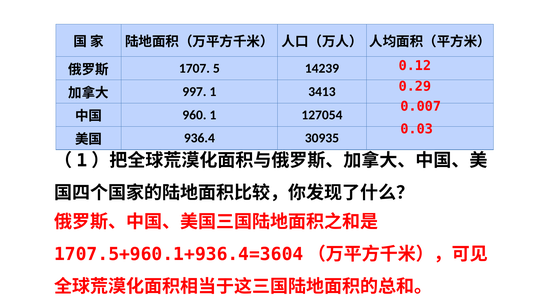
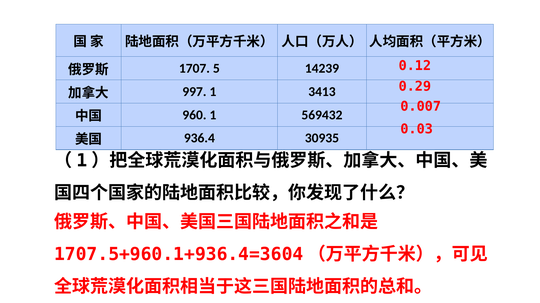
127054: 127054 -> 569432 (322, 115)
